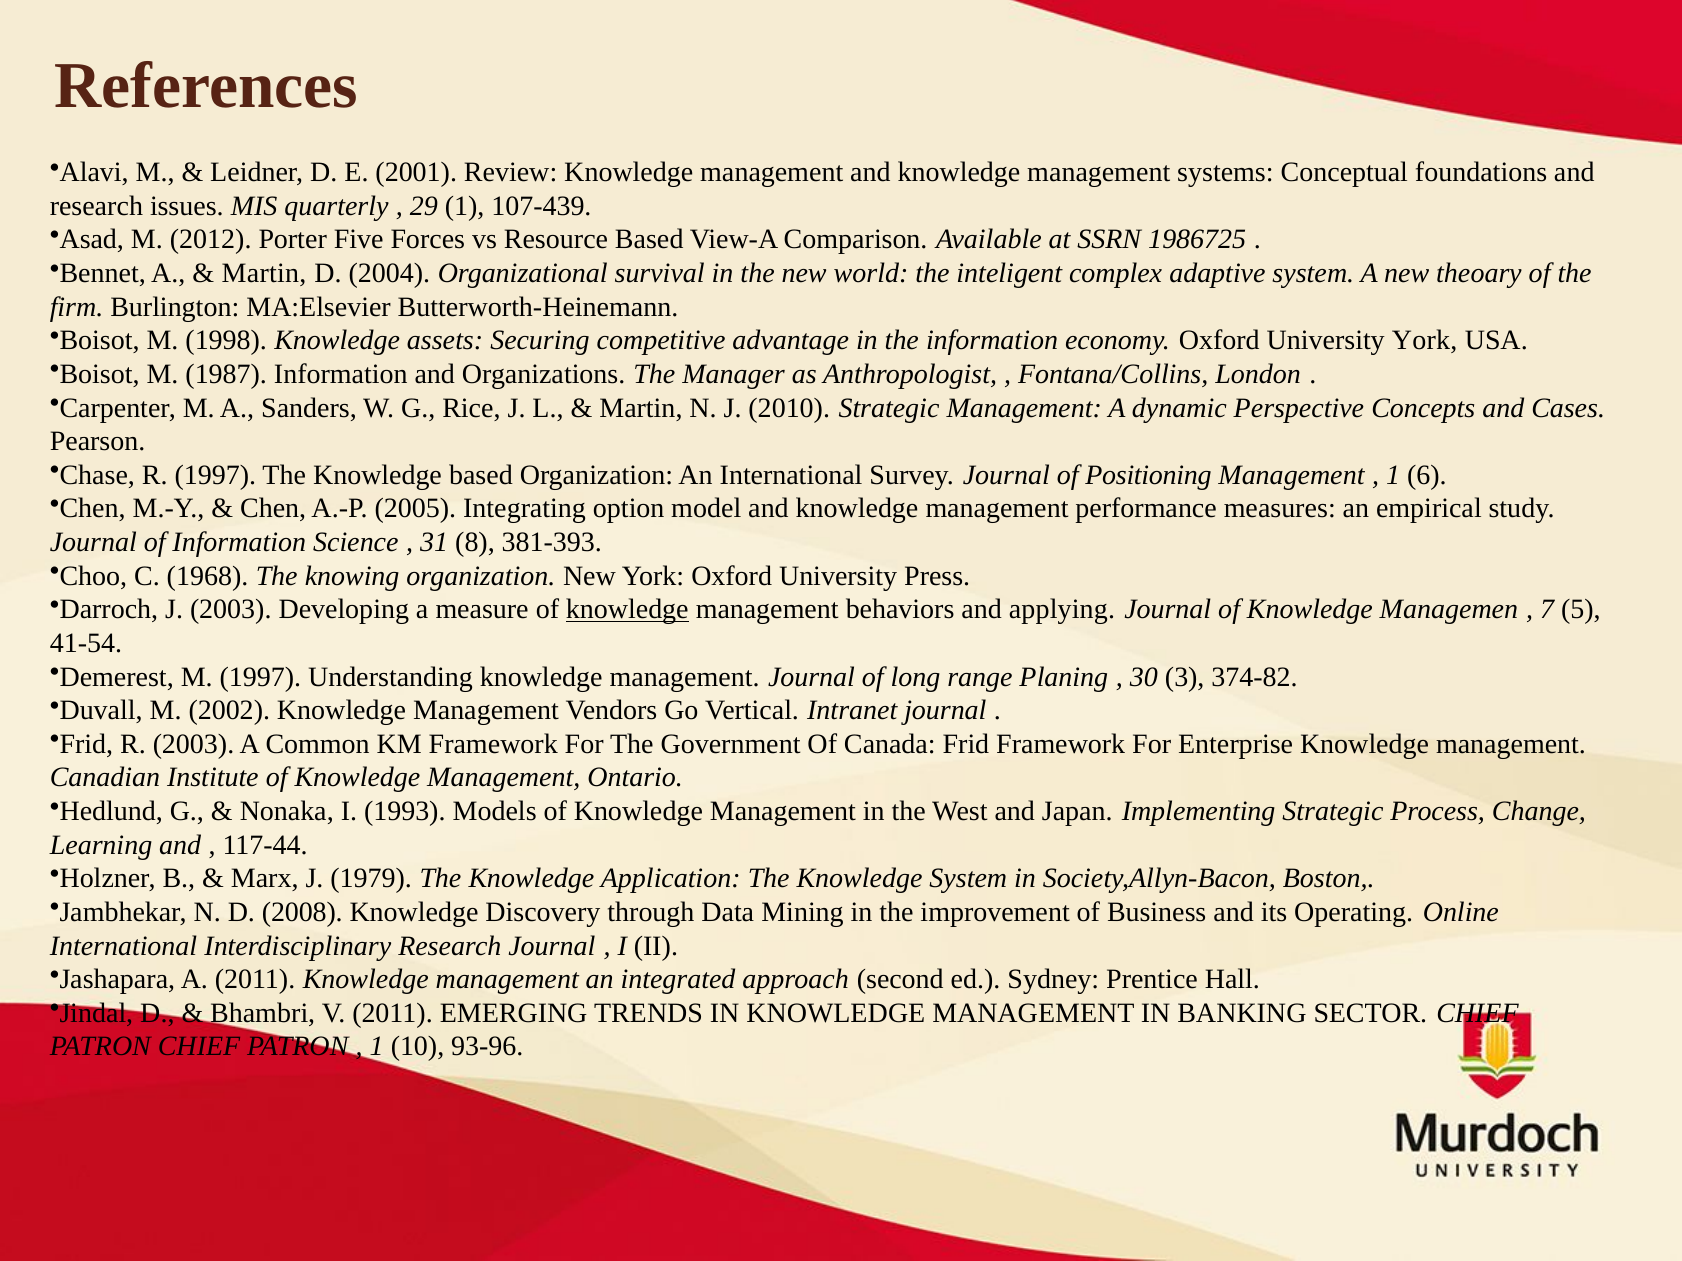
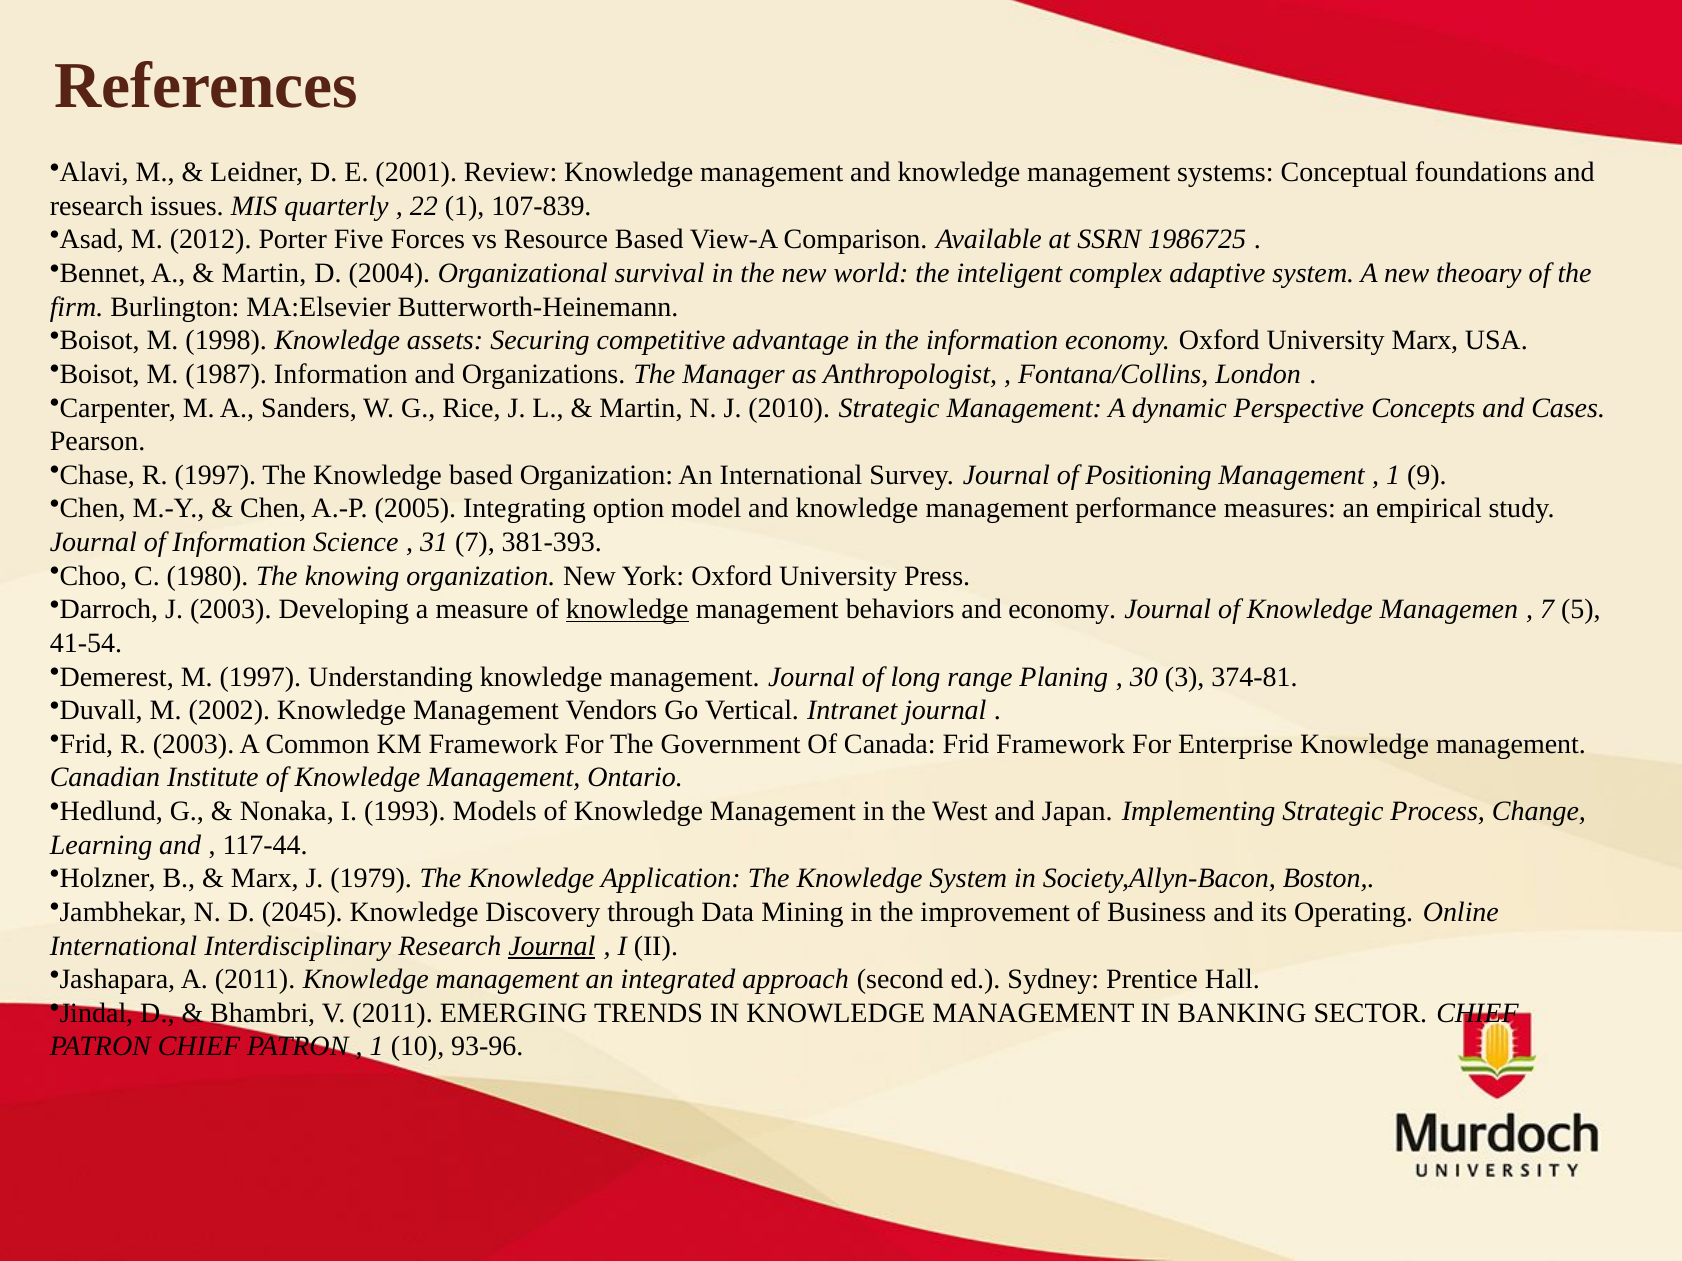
29: 29 -> 22 (424, 206)
107-439: 107-439 -> 107-839 (541, 206)
University York: York -> Marx (1425, 341)
6: 6 -> 9 (1427, 475)
31 8: 8 -> 7 (475, 543)
1968: 1968 -> 1980 (208, 576)
and applying: applying -> economy (1062, 610)
374-82: 374-82 -> 374-81 (1255, 677)
2008: 2008 -> 2045 (302, 913)
Journal underline: none -> present (552, 946)
